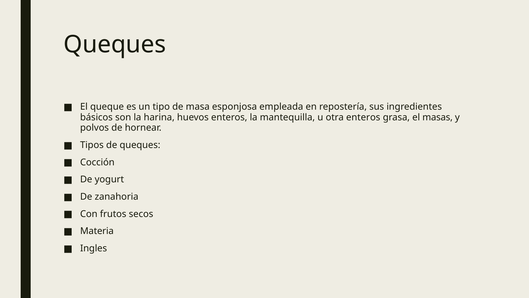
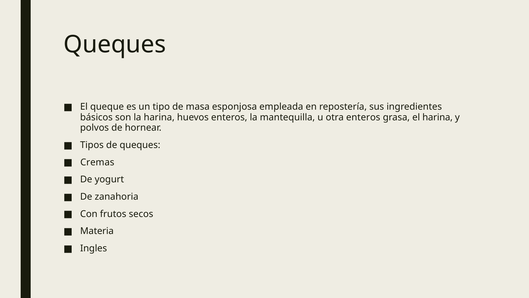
el masas: masas -> harina (438, 117)
Cocción: Cocción -> Cremas (97, 162)
